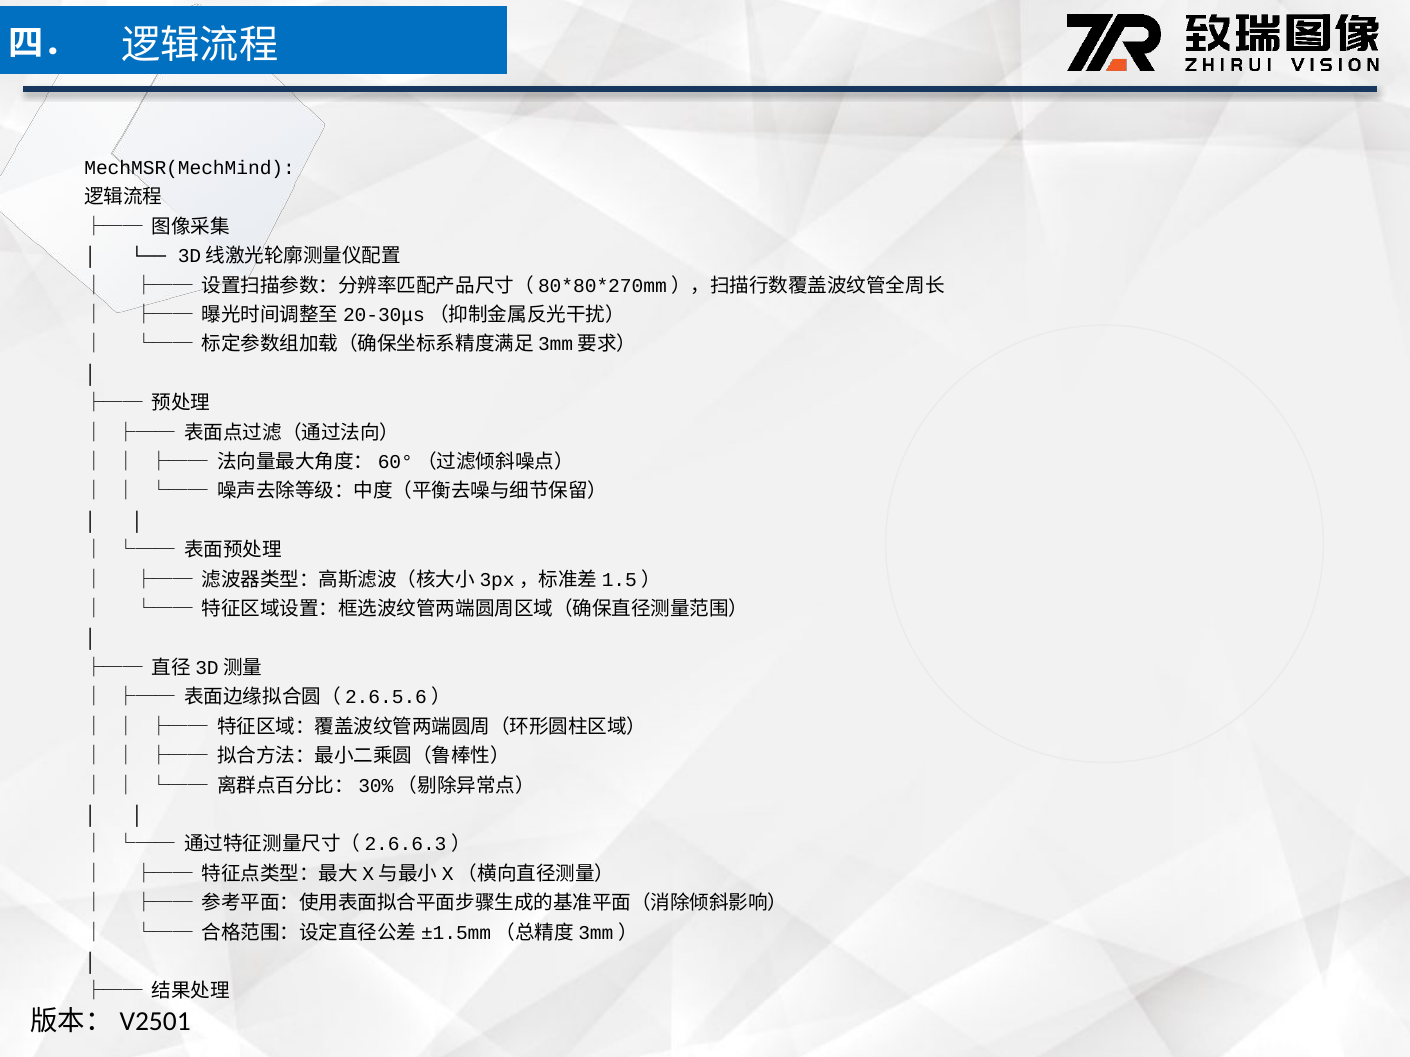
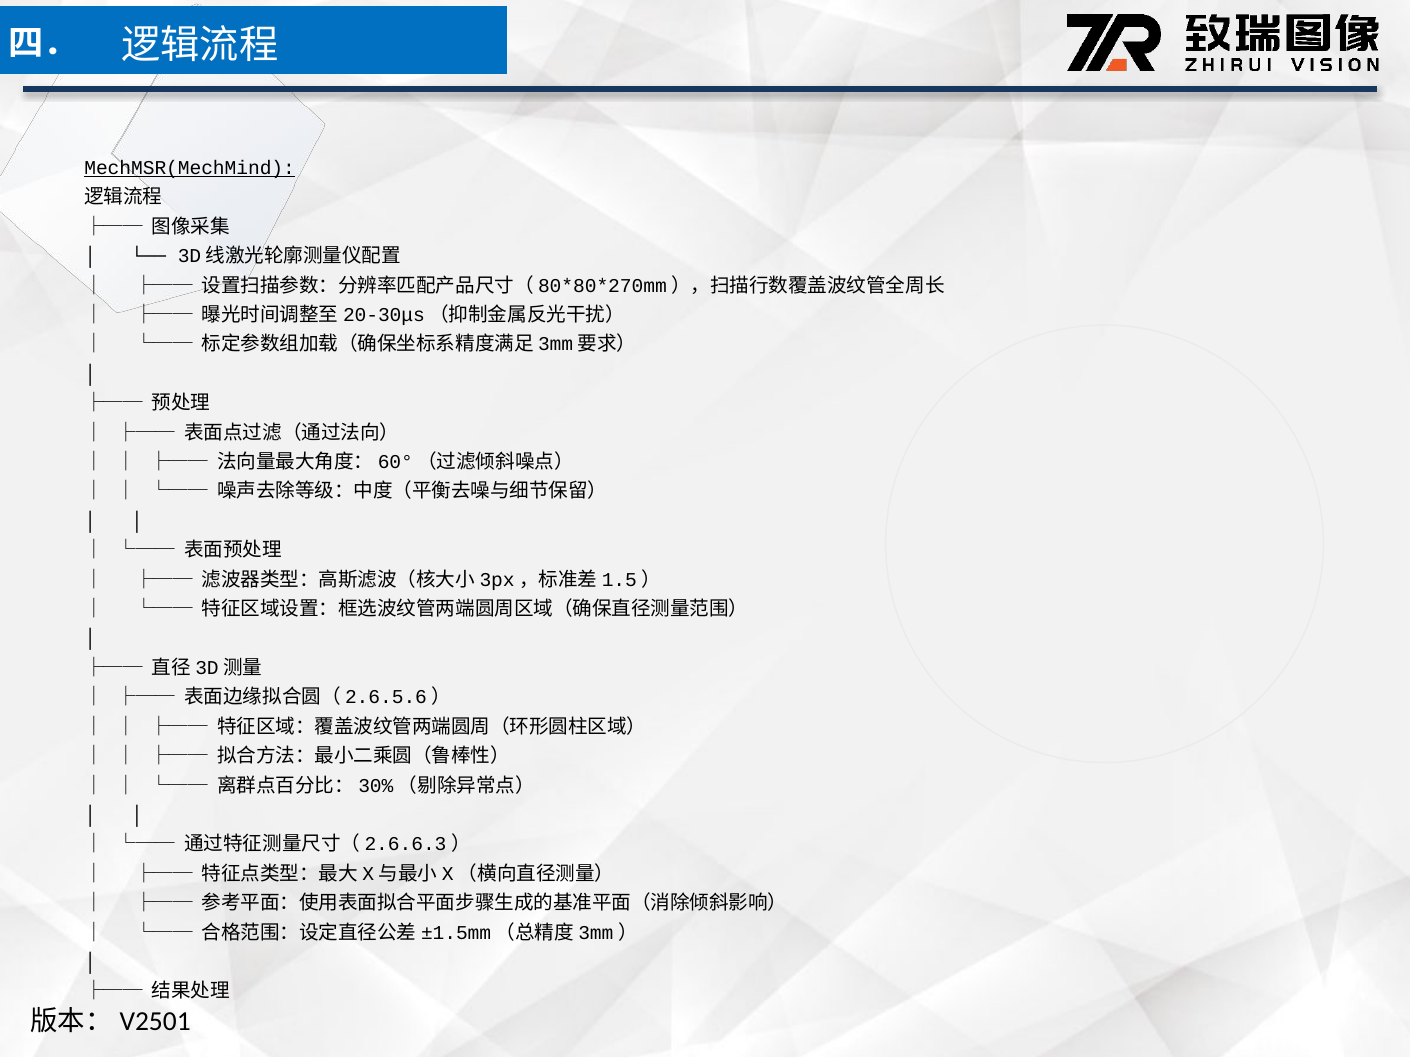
MechMSR(MechMind underline: none -> present (190, 168)
